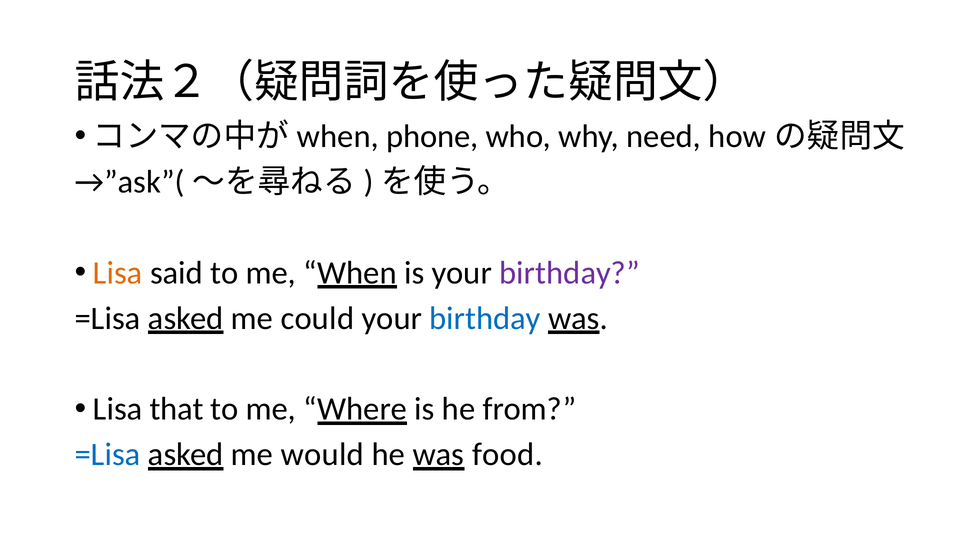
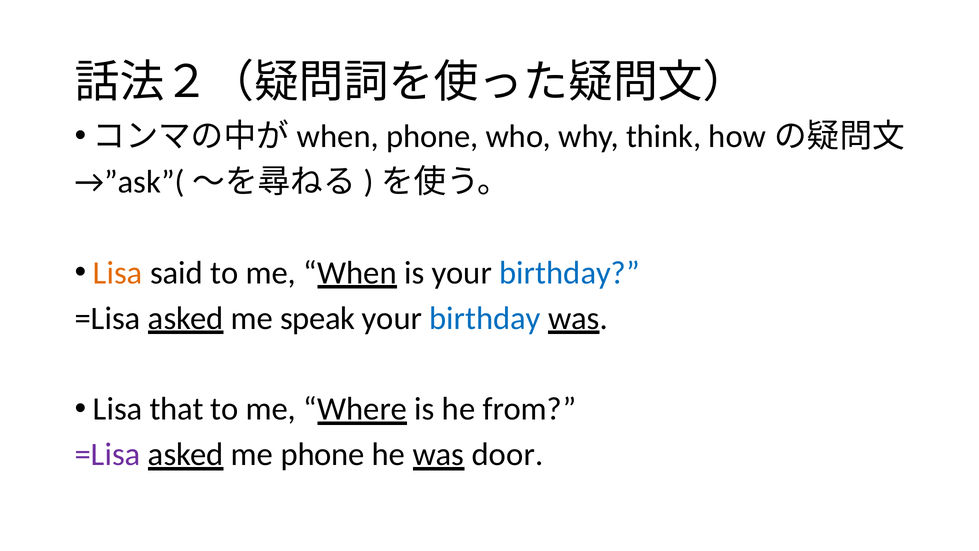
need: need -> think (664, 136)
birthday colour: purple -> blue (570, 273)
could: could -> speak (318, 318)
=Lisa colour: blue -> purple (108, 454)
me would: would -> phone (323, 454)
food: food -> door (508, 454)
